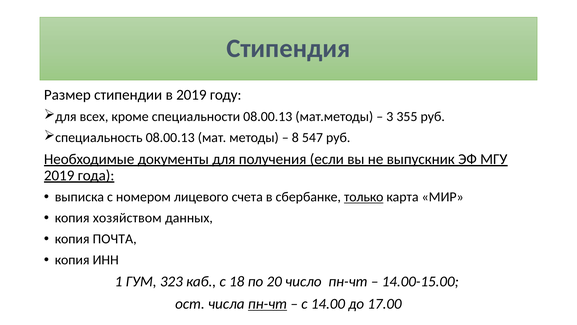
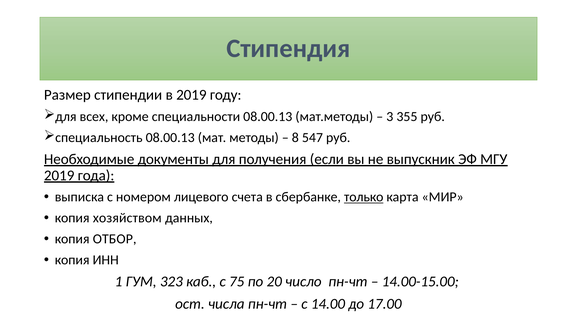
ПОЧТА: ПОЧТА -> ОТБОР (115, 239)
18: 18 -> 75 (237, 281)
пн-чт underline: present -> none (267, 303)
